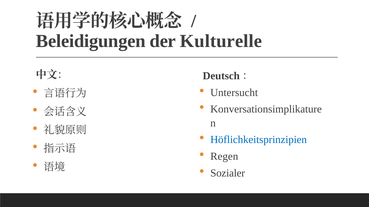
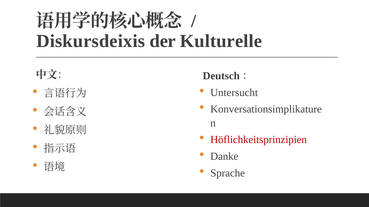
Beleidigungen: Beleidigungen -> Diskursdeixis (91, 41)
Höflichkeitsprinzipien colour: blue -> red (259, 140)
Regen: Regen -> Danke (224, 157)
Sozialer: Sozialer -> Sprache (228, 173)
